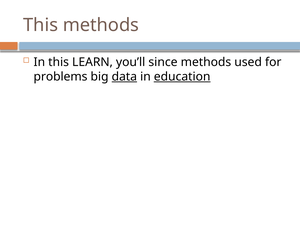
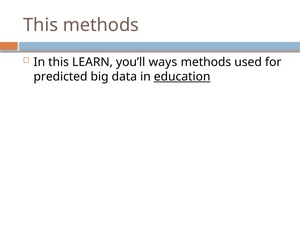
since: since -> ways (163, 62)
problems: problems -> predicted (60, 77)
data underline: present -> none (124, 77)
